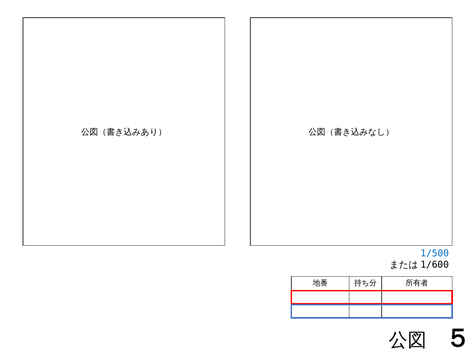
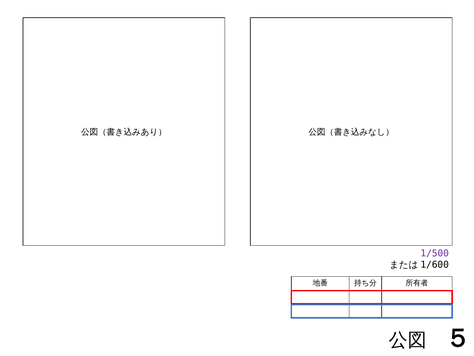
1/500 colour: blue -> purple (435, 253)
